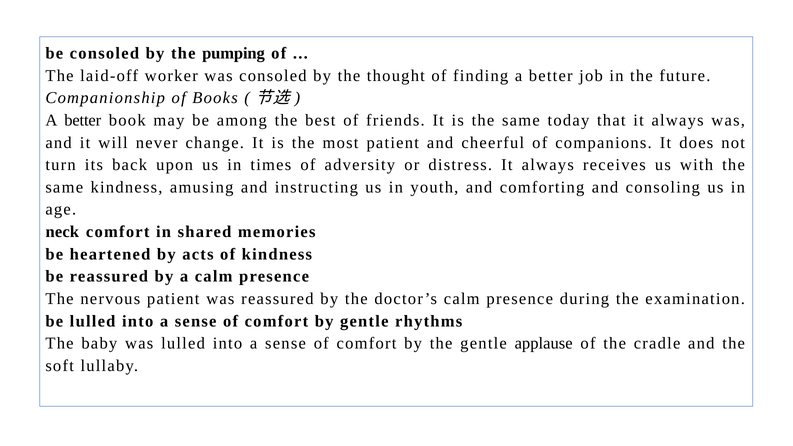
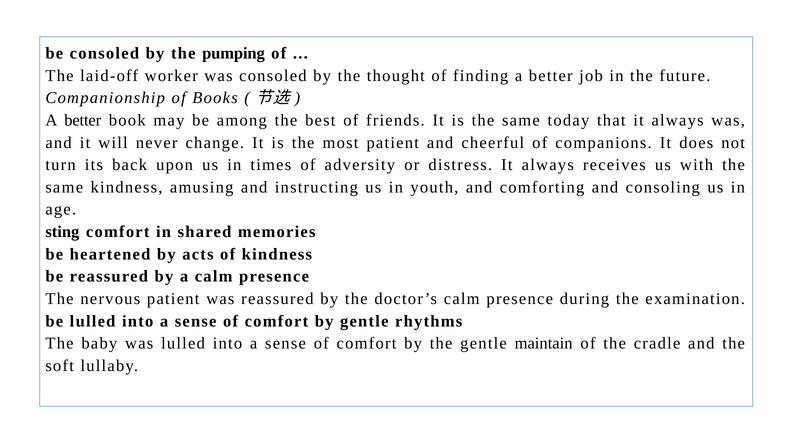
neck: neck -> sting (62, 232)
applause: applause -> maintain (544, 343)
